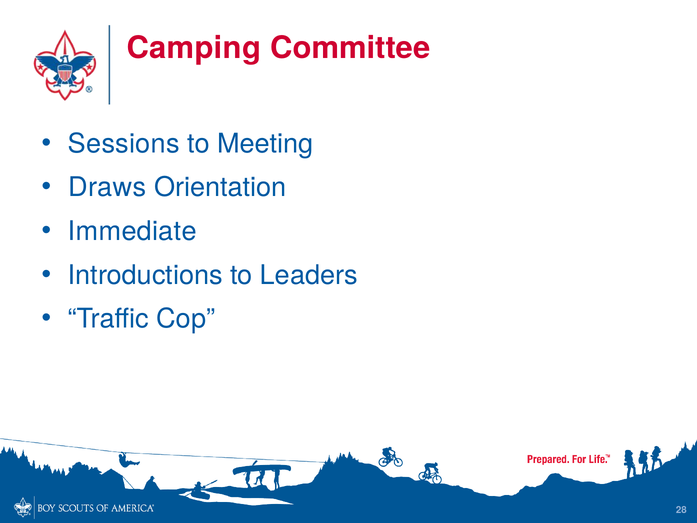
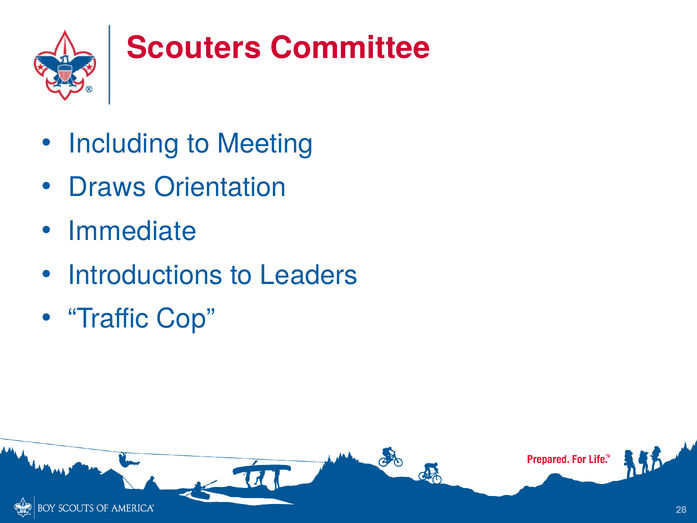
Camping: Camping -> Scouters (194, 48)
Sessions: Sessions -> Including (124, 144)
